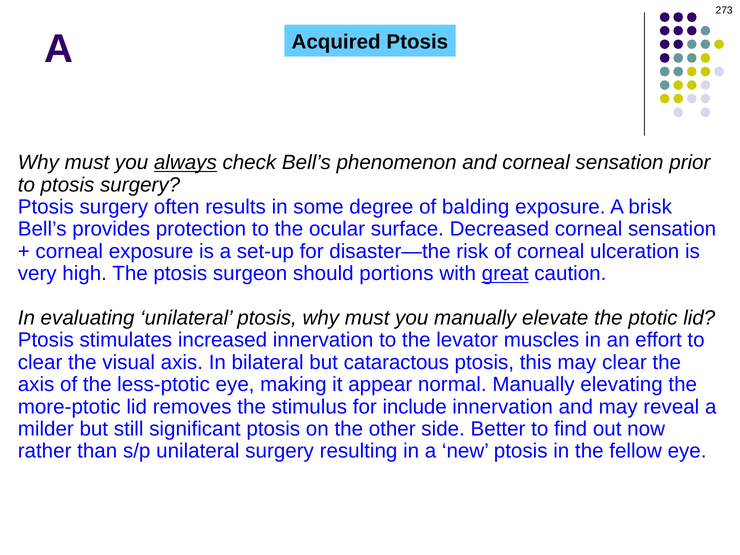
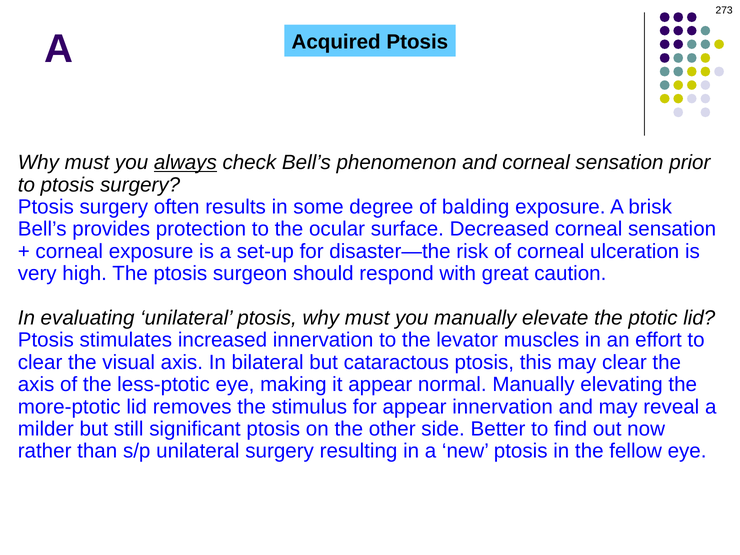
portions: portions -> respond (397, 274)
great underline: present -> none (505, 274)
for include: include -> appear (415, 407)
